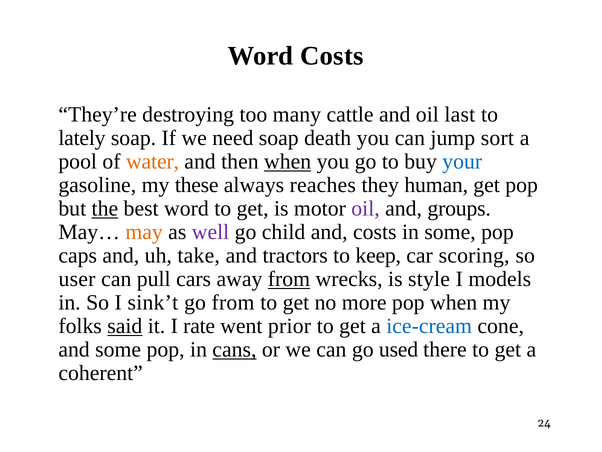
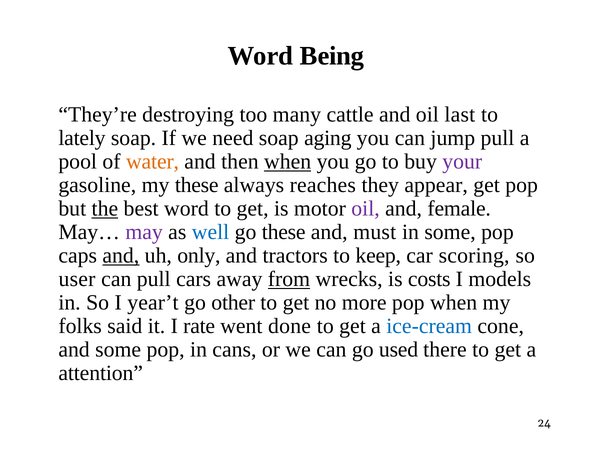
Word Costs: Costs -> Being (332, 56)
death: death -> aging (328, 138)
jump sort: sort -> pull (497, 138)
your colour: blue -> purple (462, 161)
human: human -> appear (436, 185)
groups: groups -> female (459, 208)
may colour: orange -> purple (144, 232)
well colour: purple -> blue (211, 232)
go child: child -> these (284, 232)
and costs: costs -> must (375, 232)
and underline: none -> present (121, 255)
take: take -> only (199, 255)
style: style -> costs (429, 279)
sink’t: sink’t -> year’t (153, 302)
go from: from -> other (233, 302)
said underline: present -> none (125, 326)
prior: prior -> done (290, 326)
cans underline: present -> none (234, 349)
coherent: coherent -> attention (101, 373)
